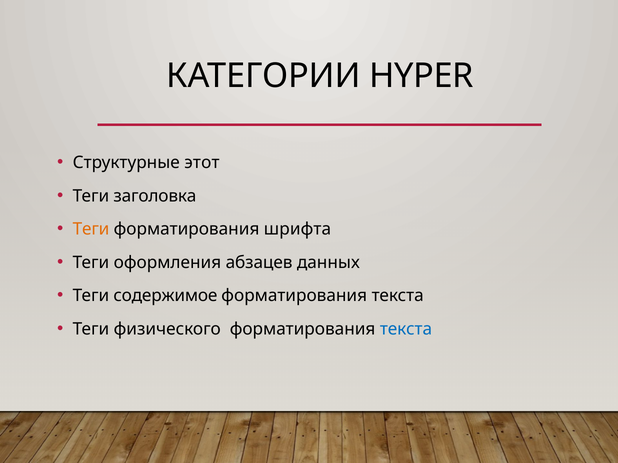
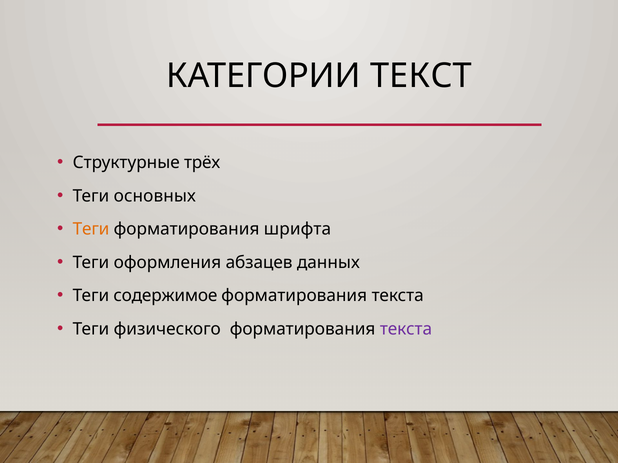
HYPER: HYPER -> ТЕКСТ (421, 76)
этот: этот -> трёх (202, 163)
заголовка: заголовка -> основных (155, 196)
текста colour: blue -> purple (406, 329)
